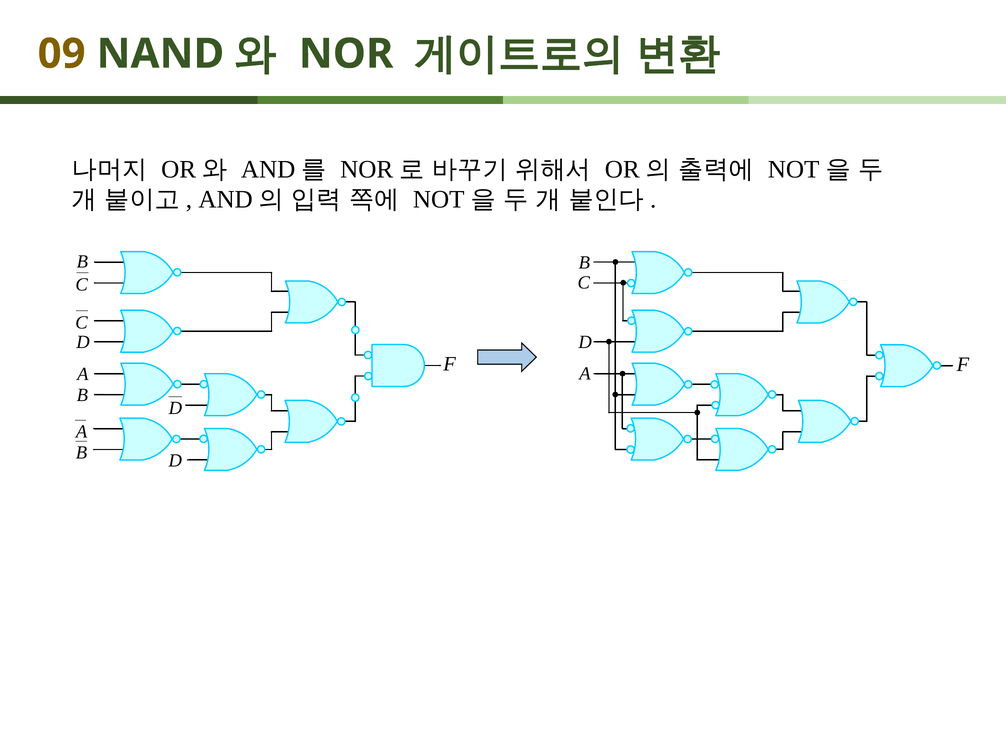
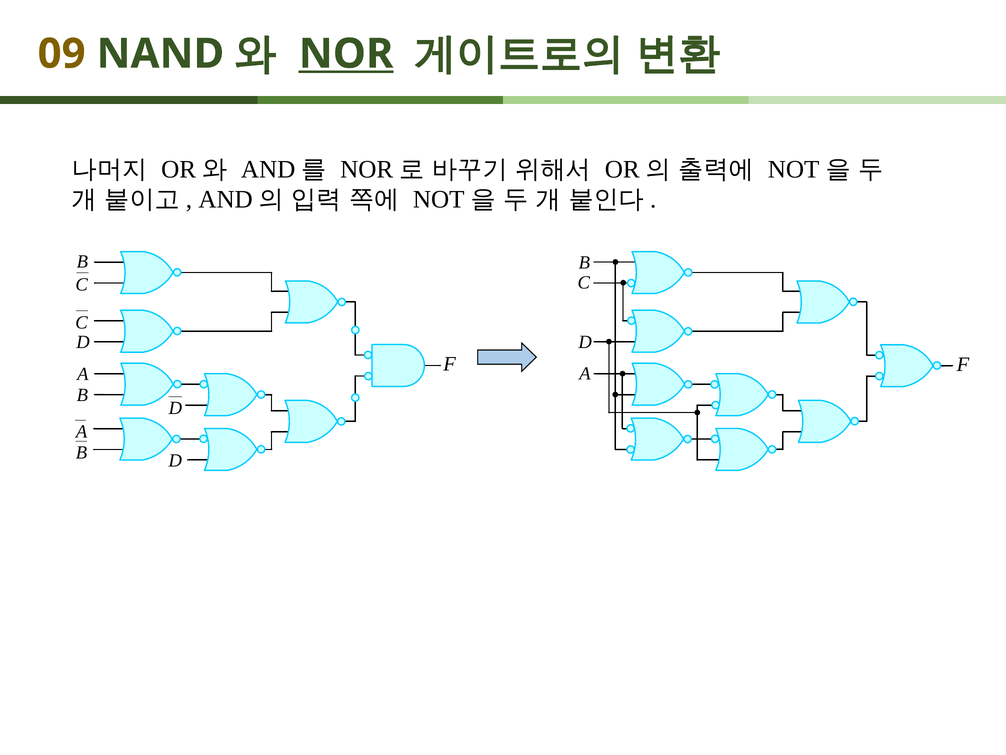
NOR underline: none -> present (346, 54)
